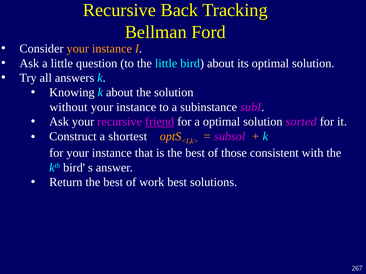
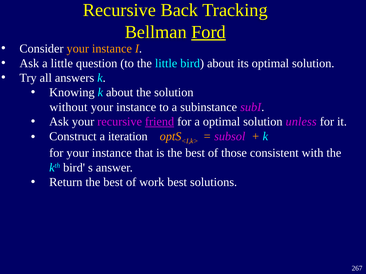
Ford underline: none -> present (209, 32)
sorted: sorted -> unless (301, 122)
shortest: shortest -> iteration (128, 137)
